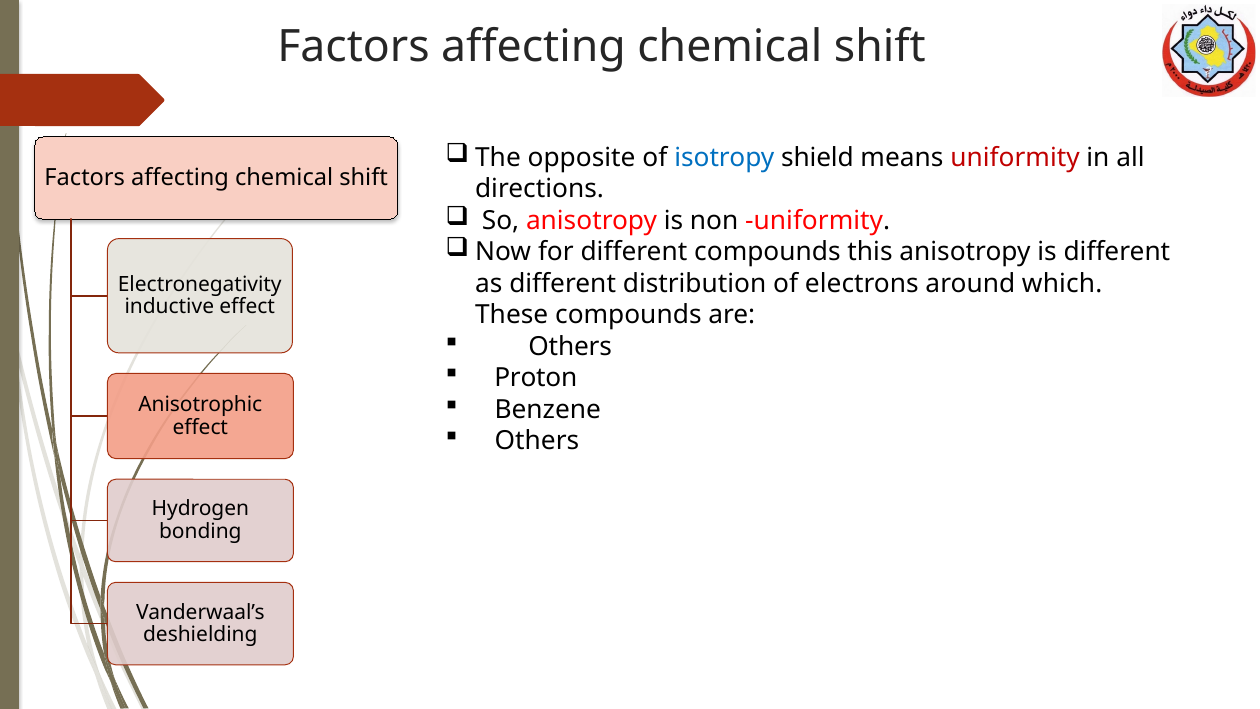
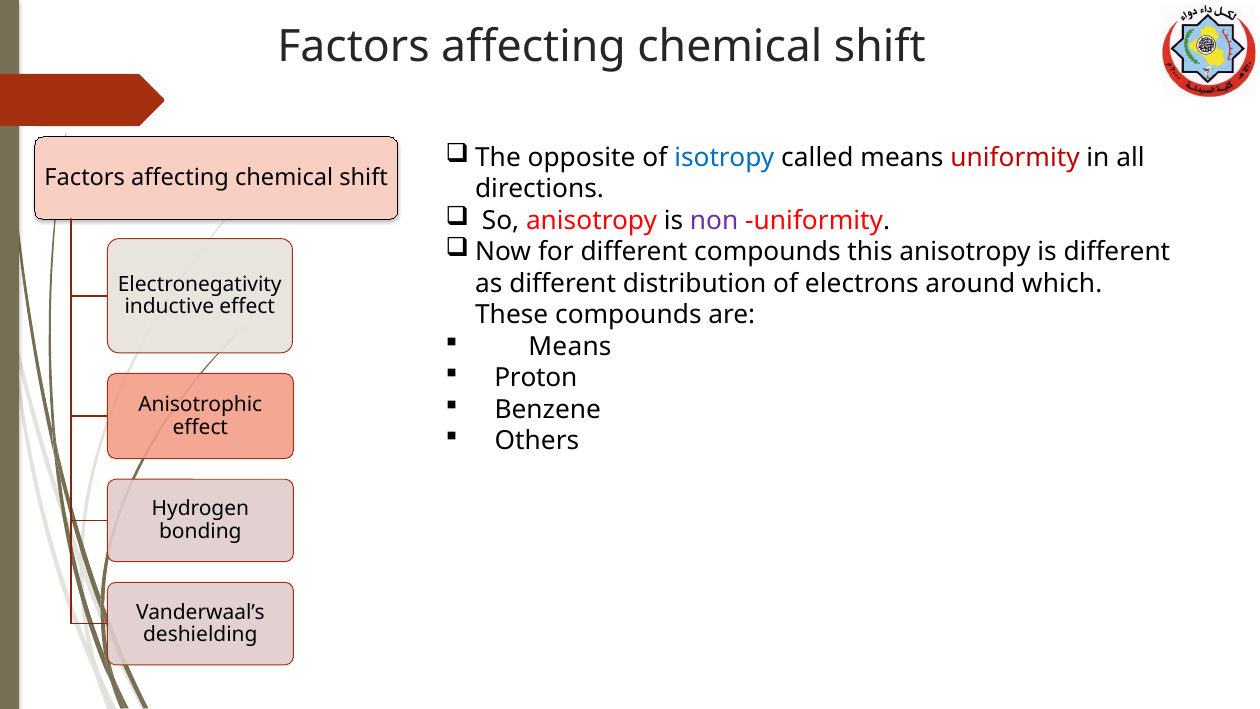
shield: shield -> called (817, 158)
non colour: black -> purple (714, 221)
Others: Others -> Means (570, 347)
